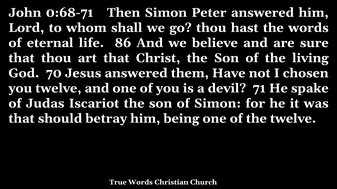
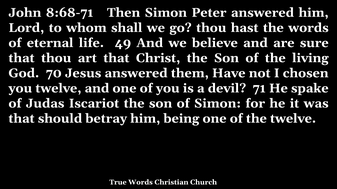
0:68-71: 0:68-71 -> 8:68-71 (70, 13)
86: 86 -> 49 (123, 43)
